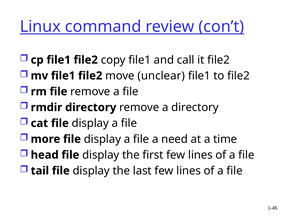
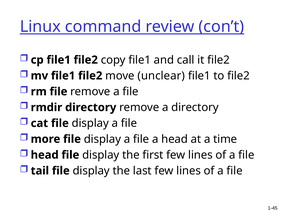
a need: need -> head (175, 139)
